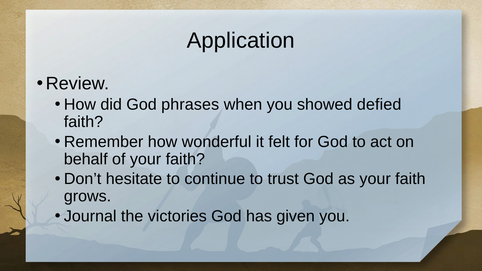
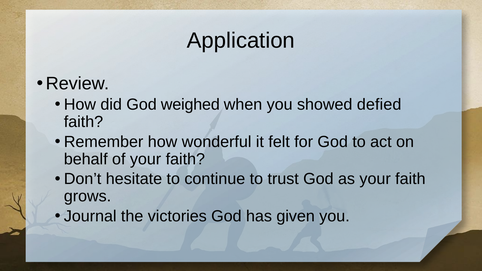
phrases: phrases -> weighed (190, 105)
